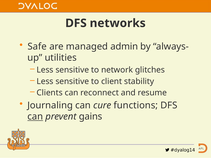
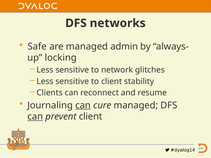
utilities: utilities -> locking (61, 58)
can underline: none -> present (83, 105)
cure functions: functions -> managed (136, 105)
prevent gains: gains -> client (91, 117)
